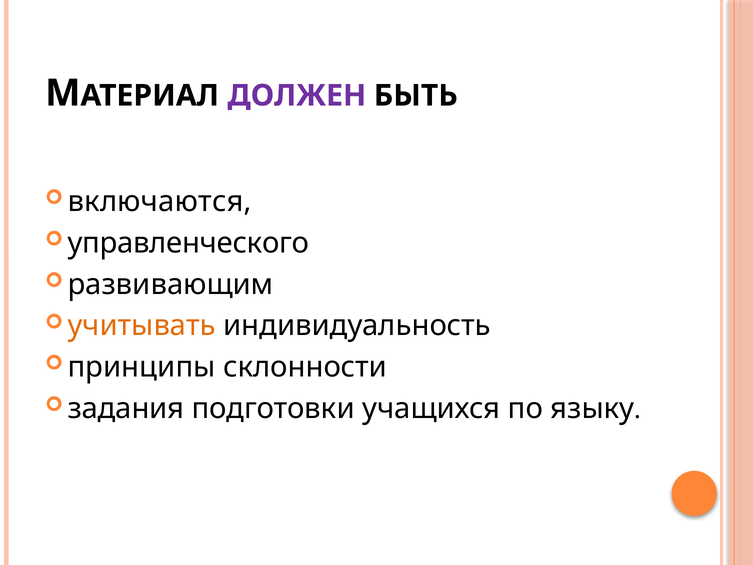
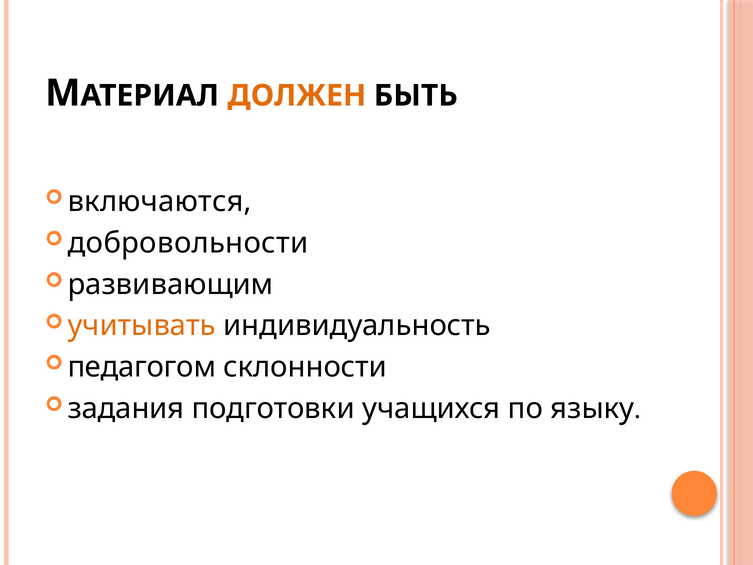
ДОЛЖЕН colour: purple -> orange (297, 96)
управленческого: управленческого -> добровольности (188, 243)
принципы: принципы -> педагогом (142, 367)
